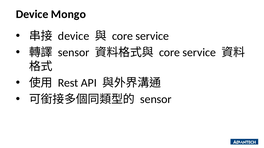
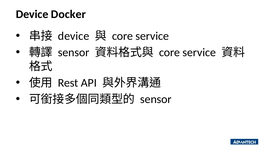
Mongo: Mongo -> Docker (68, 14)
